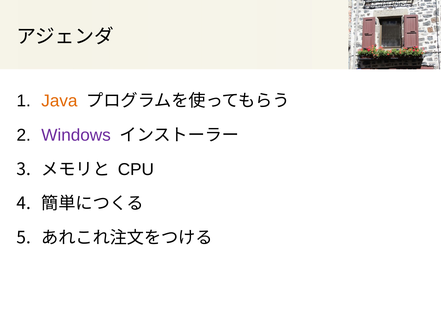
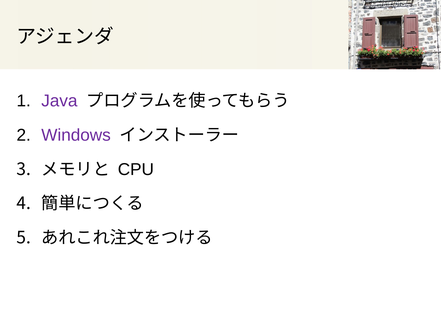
Java colour: orange -> purple (59, 101)
